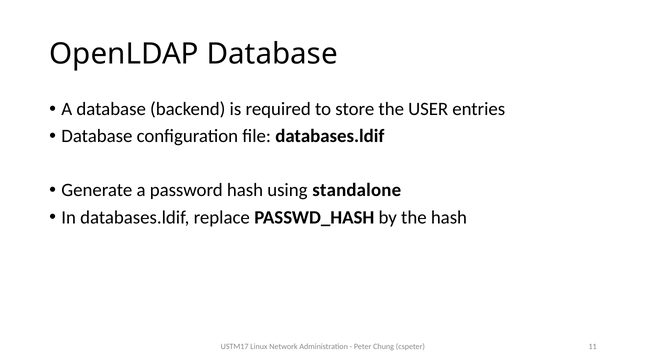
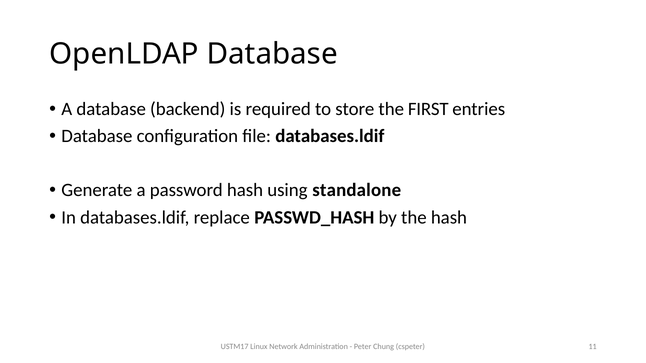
USER: USER -> FIRST (428, 109)
